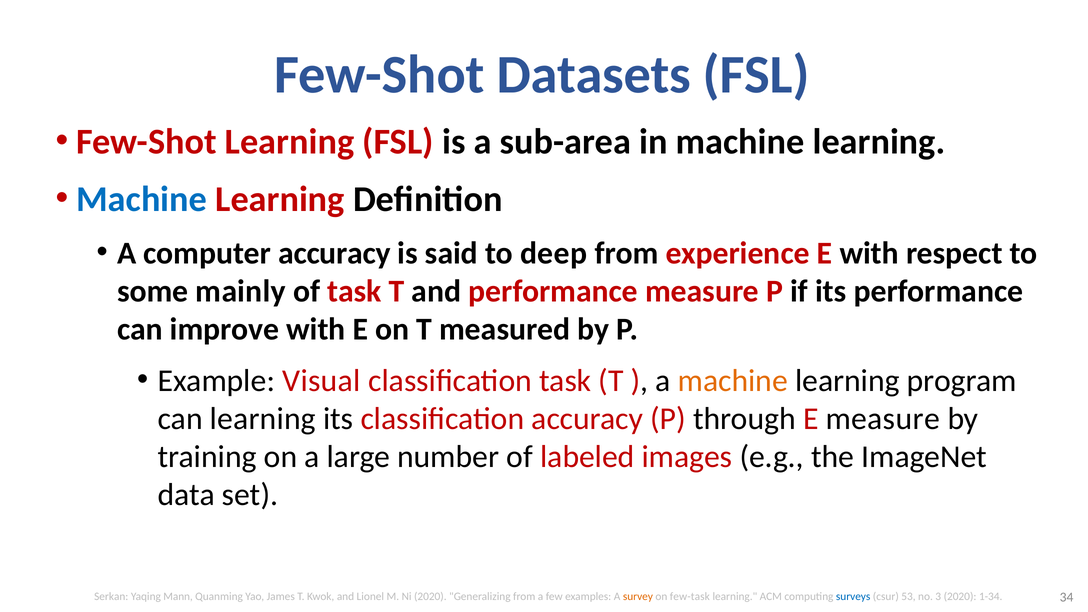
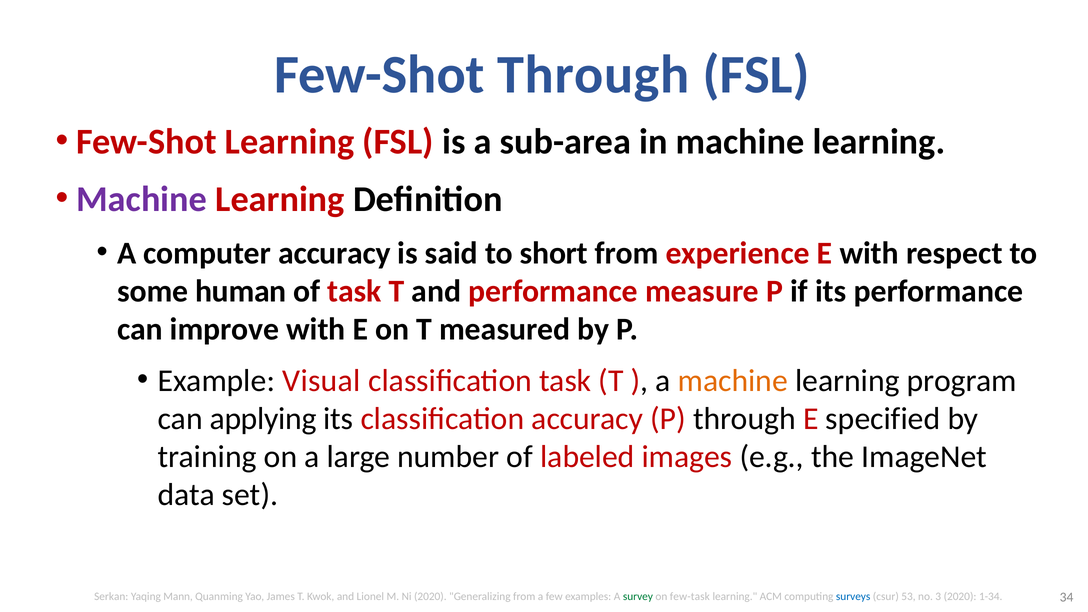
Few-Shot Datasets: Datasets -> Through (593, 75)
Machine colour: blue -> purple (142, 199)
deep: deep -> short (554, 253)
mainly: mainly -> human (241, 291)
can learning: learning -> applying (263, 419)
E measure: measure -> specified (883, 419)
survey colour: orange -> green (638, 597)
